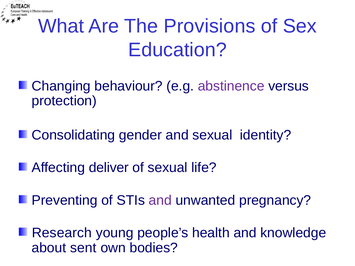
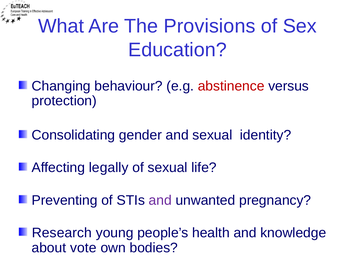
abstinence colour: purple -> red (231, 86)
deliver: deliver -> legally (109, 168)
sent: sent -> vote (83, 248)
